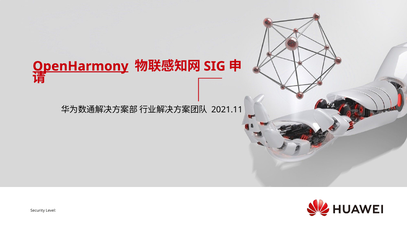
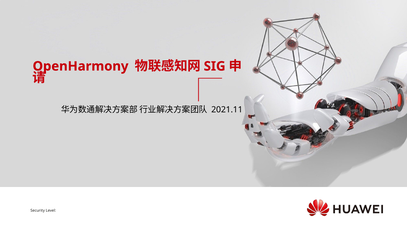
OpenHarmony underline: present -> none (81, 66)
